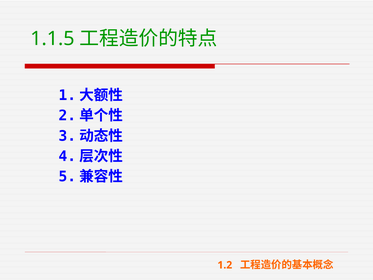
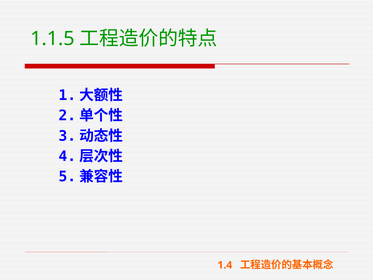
1.2: 1.2 -> 1.4 (225, 265)
